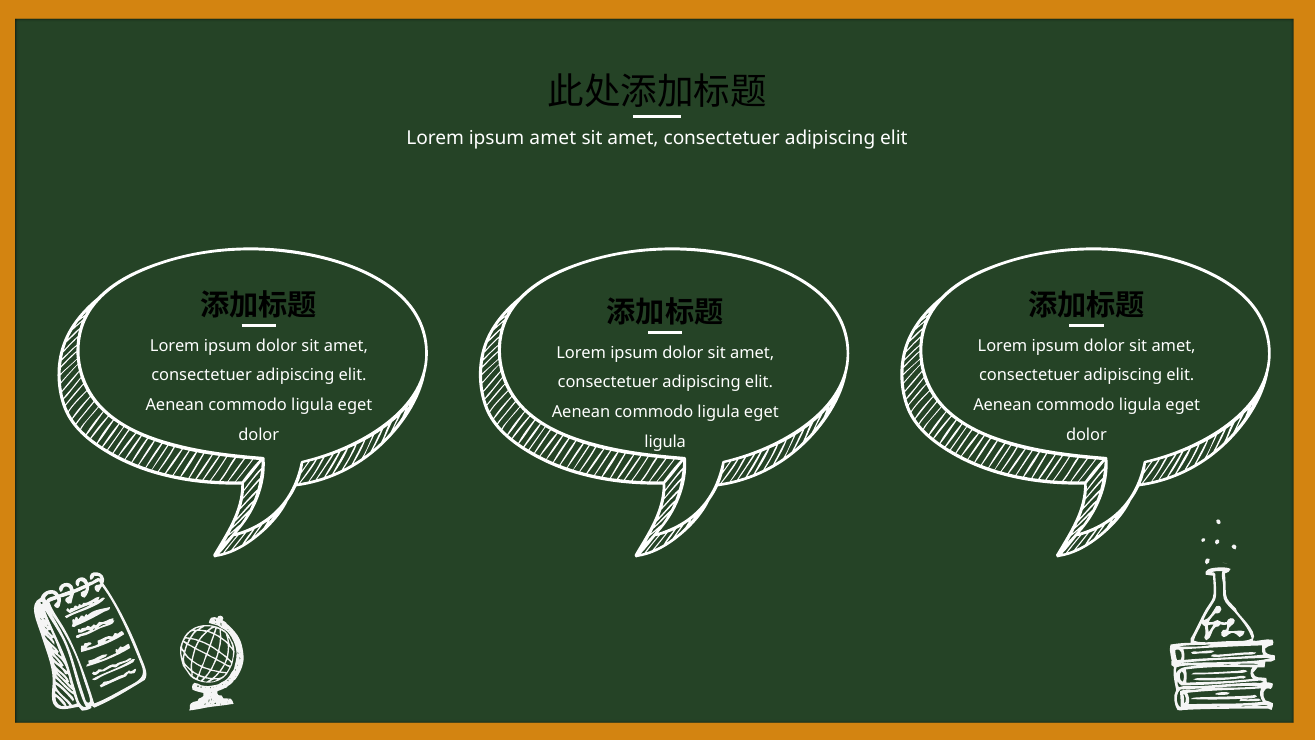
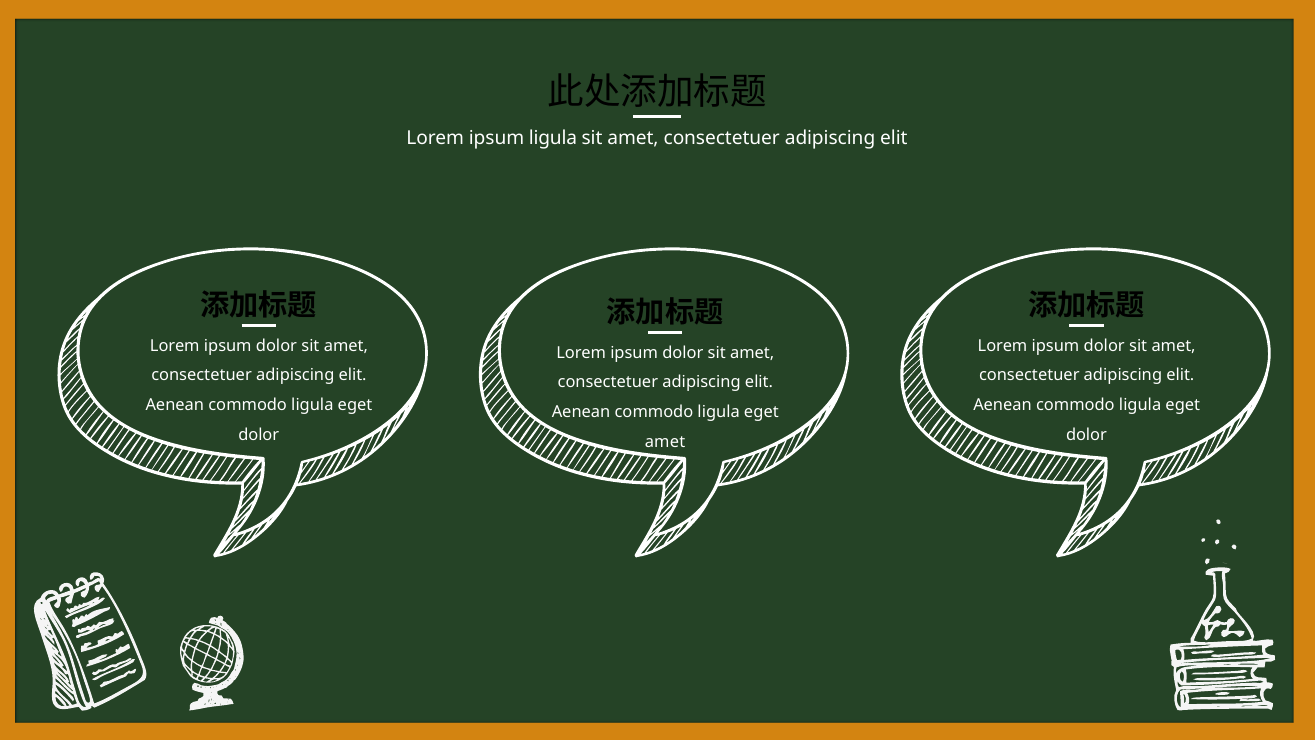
ipsum amet: amet -> ligula (553, 138)
ligula: ligula -> amet (665, 442)
